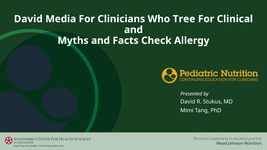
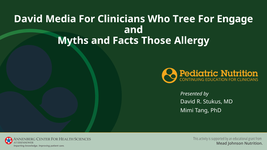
Clinical: Clinical -> Engage (235, 19)
Check: Check -> Those (156, 41)
